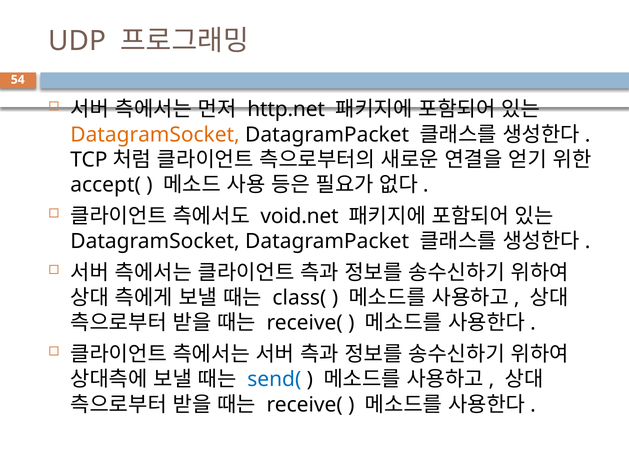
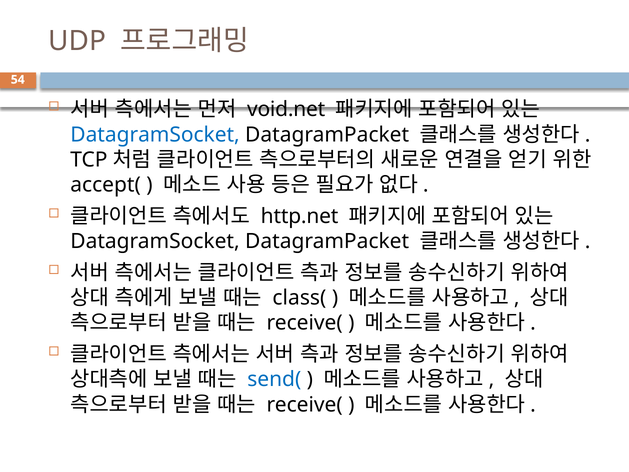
http.net: http.net -> void.net (286, 109)
DatagramSocket colour: orange -> blue (155, 135)
void.net: void.net -> http.net (300, 216)
